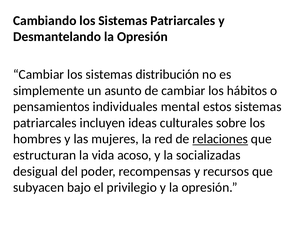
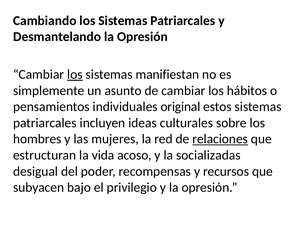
los underline: none -> present (75, 74)
distribución: distribución -> manifiestan (167, 74)
mental: mental -> original (180, 107)
